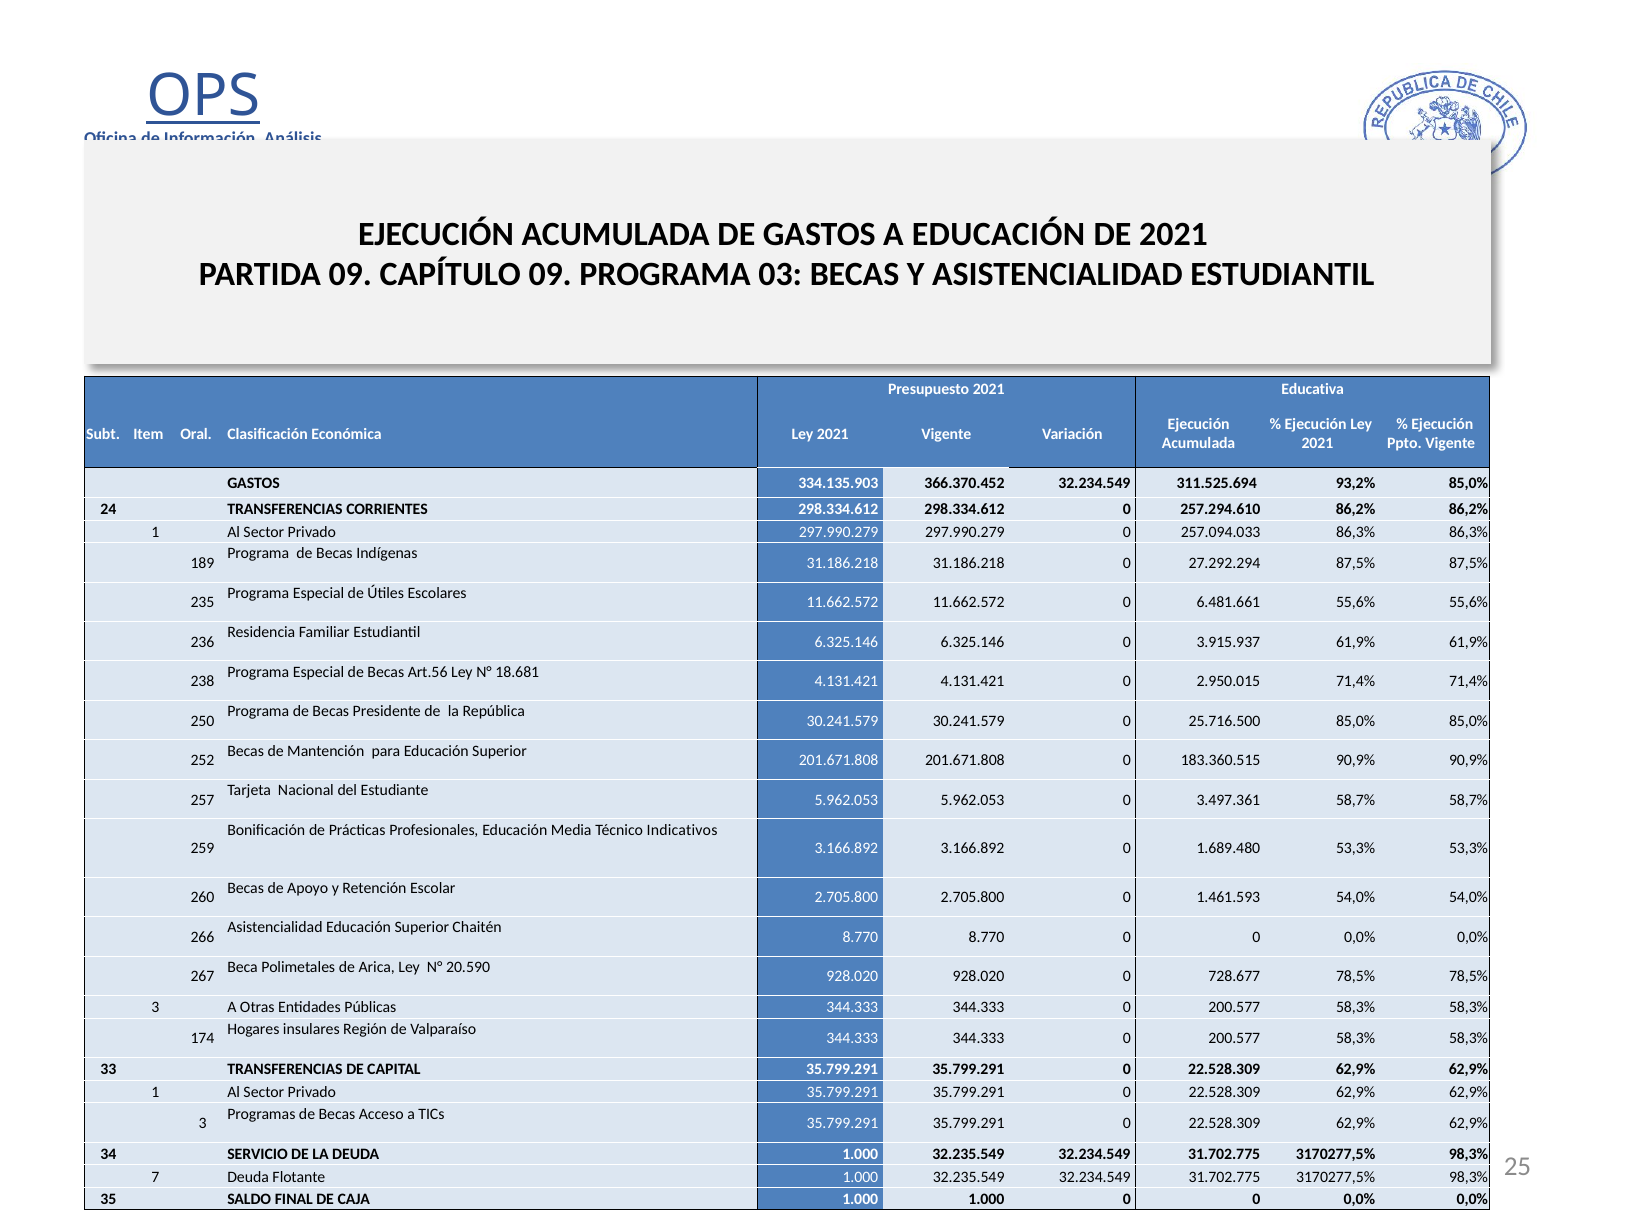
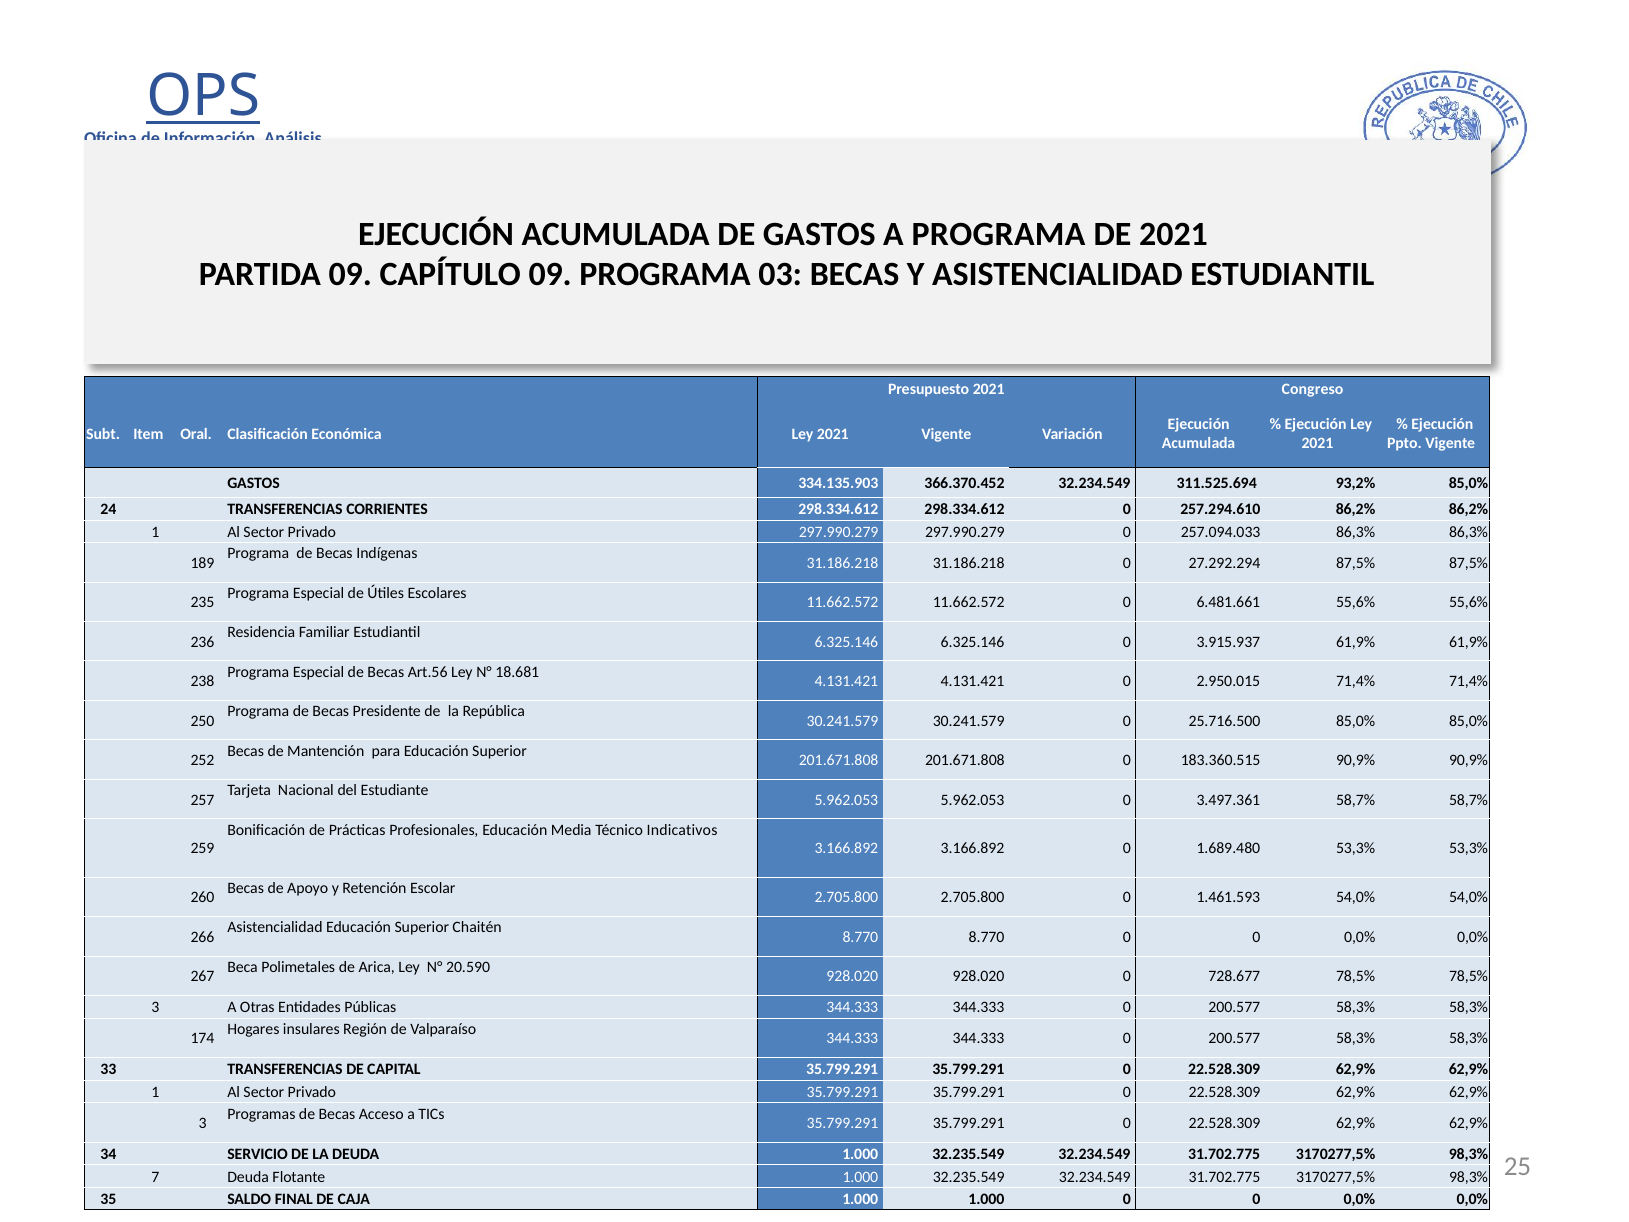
A EDUCACIÓN: EDUCACIÓN -> PROGRAMA (998, 234)
Educativa: Educativa -> Congreso (1313, 389)
